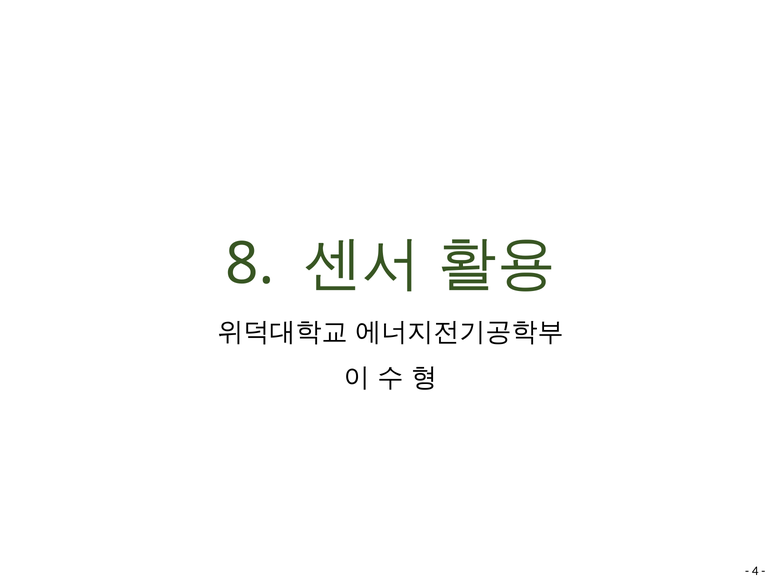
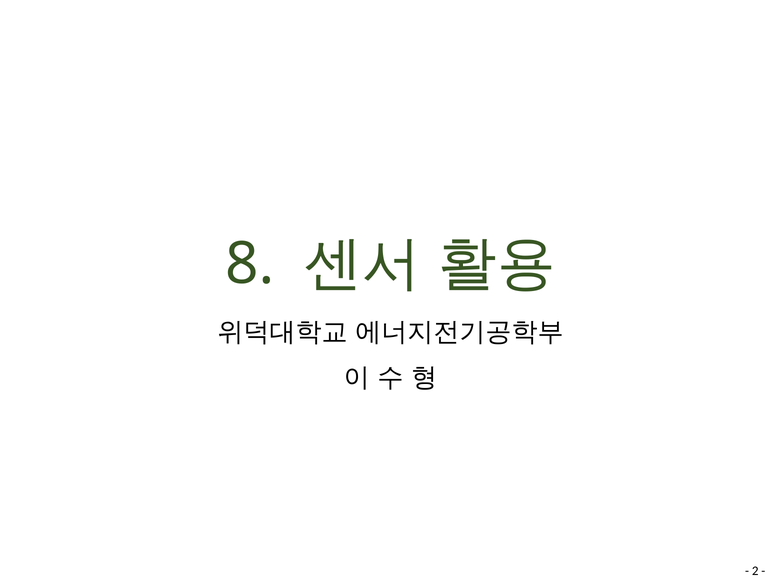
4: 4 -> 2 (755, 571)
